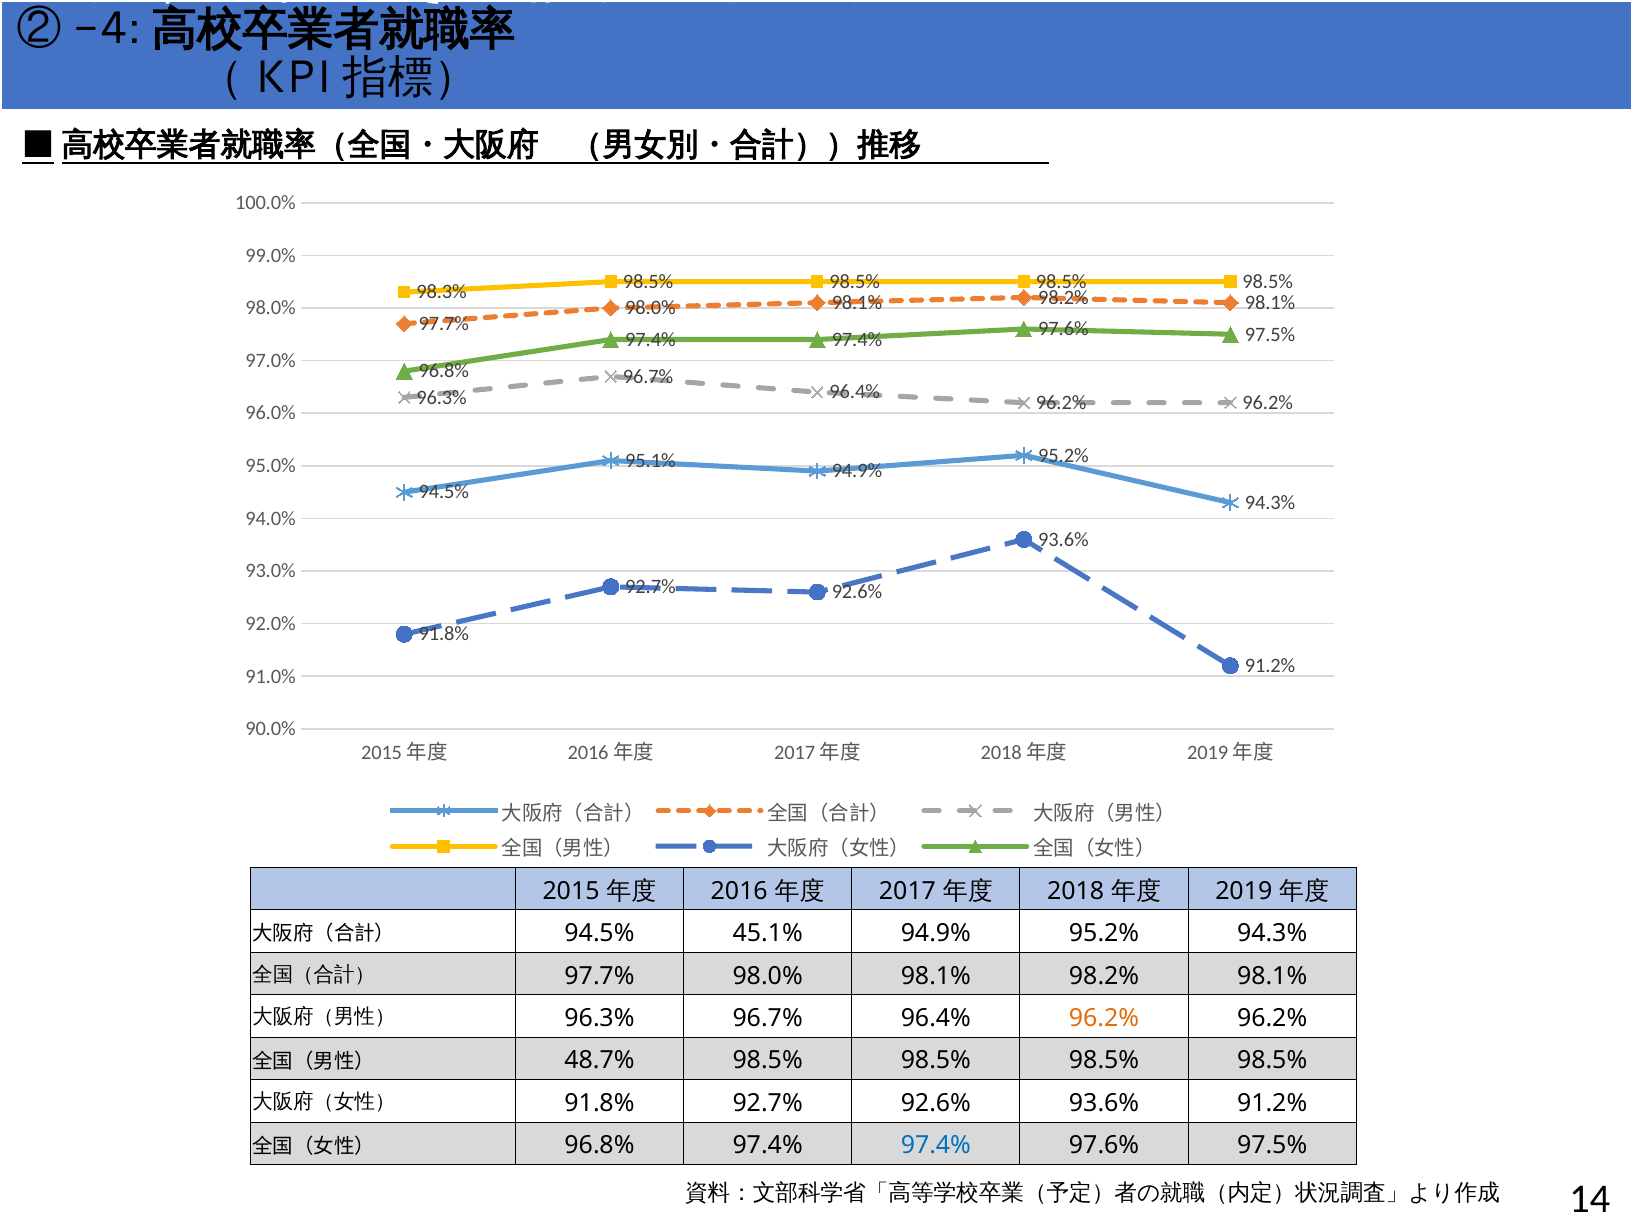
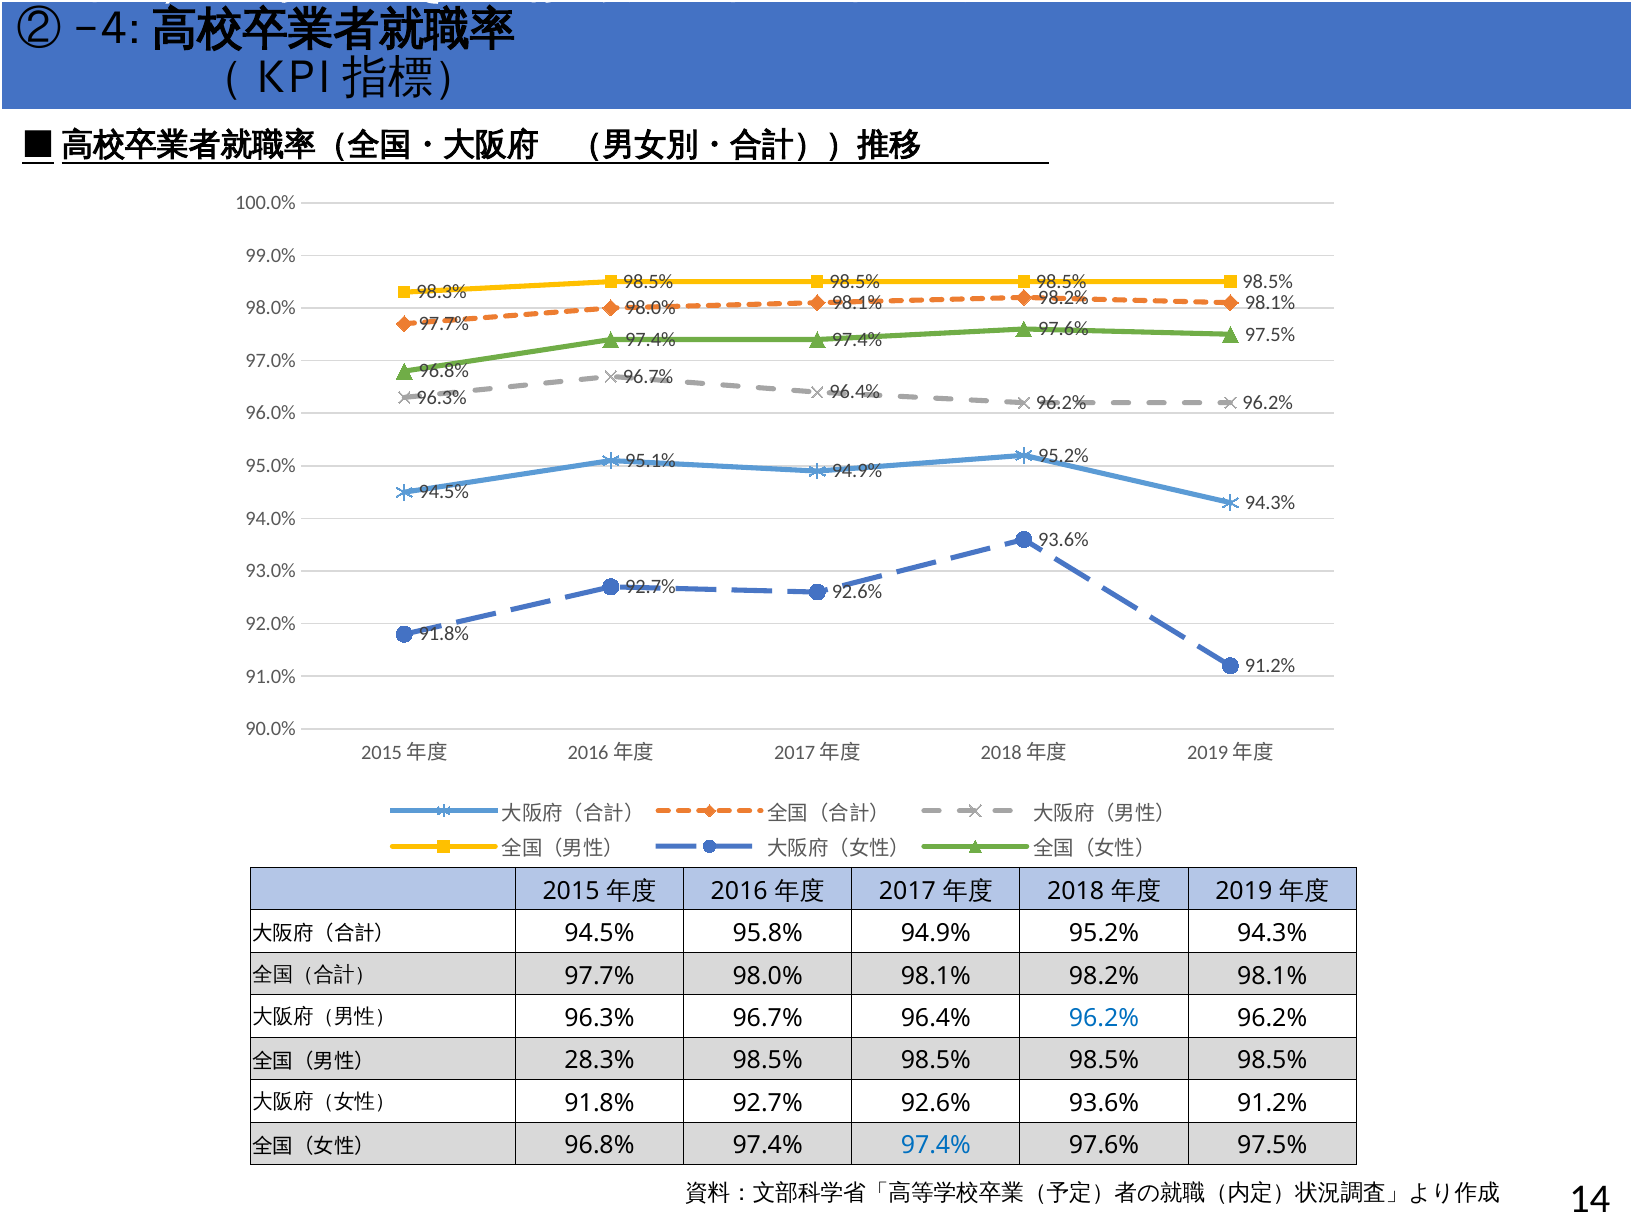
45.1%: 45.1% -> 95.8% (768, 934)
96.2% colour: orange -> blue (1104, 1019)
48.7%: 48.7% -> 28.3% (600, 1061)
